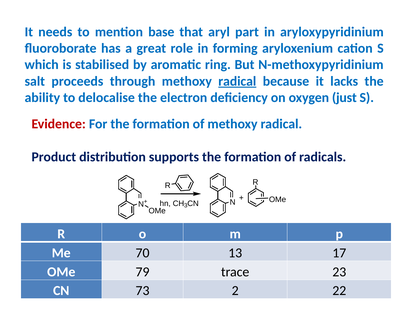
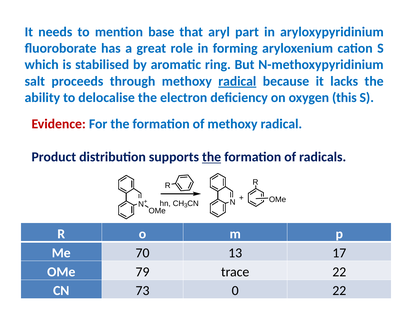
just: just -> this (344, 98)
the underline: none -> present (212, 157)
trace 23: 23 -> 22 (339, 272)
2: 2 -> 0 (235, 291)
